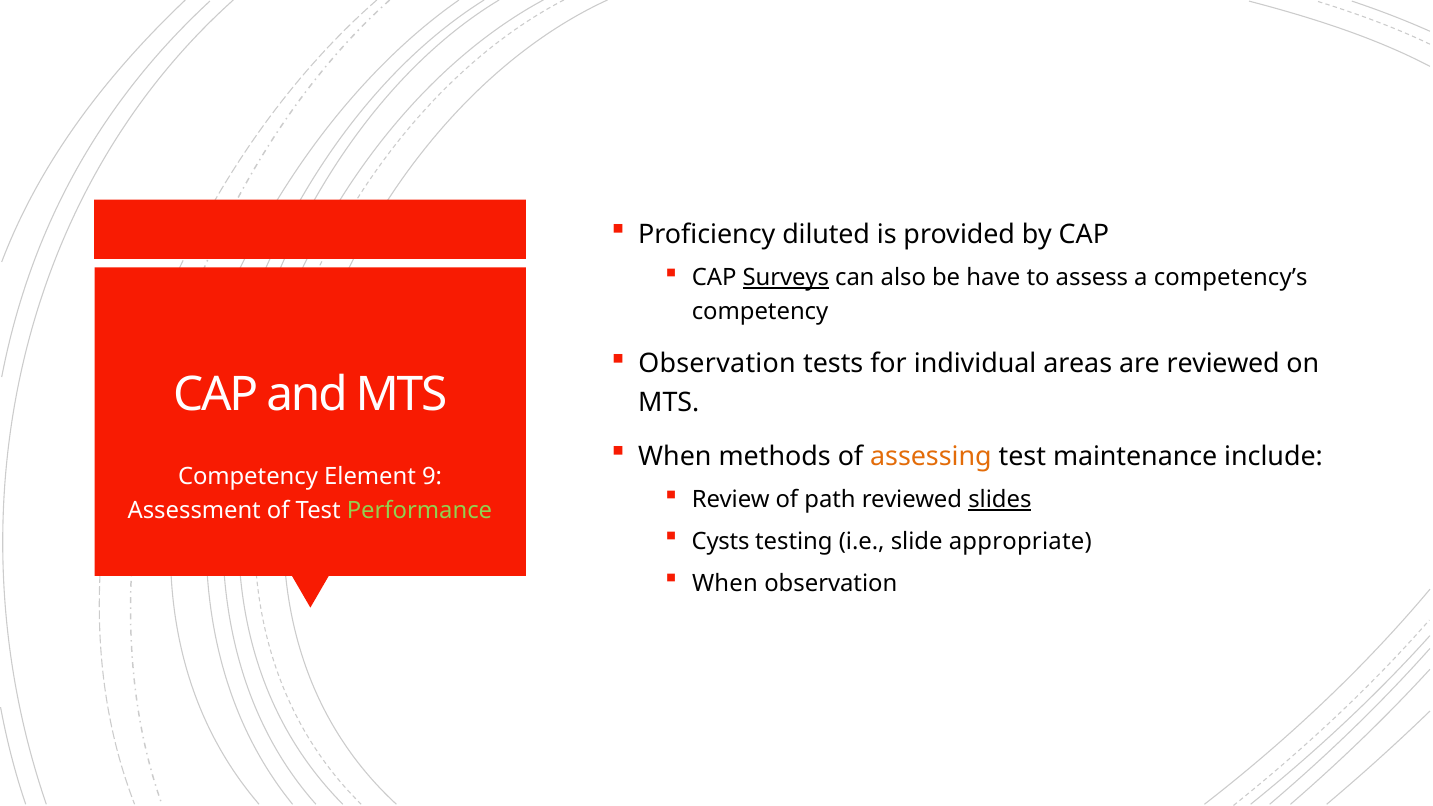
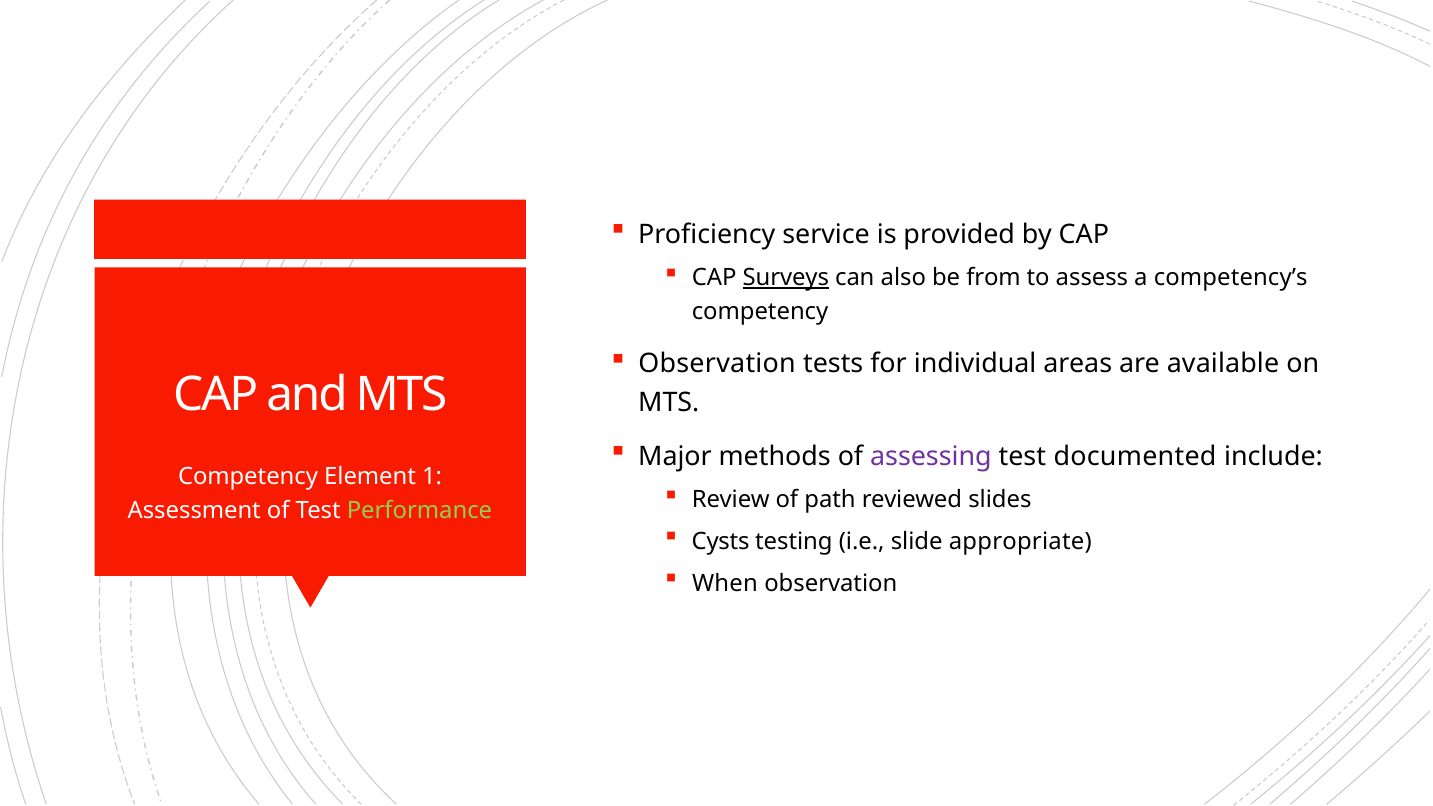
diluted: diluted -> service (826, 234)
have: have -> from (993, 278)
are reviewed: reviewed -> available (1223, 364)
When: When -> Major (675, 456)
assessing colour: orange -> purple (931, 456)
maintenance: maintenance -> documented (1135, 456)
9: 9 -> 1 (432, 477)
slides underline: present -> none (1000, 500)
